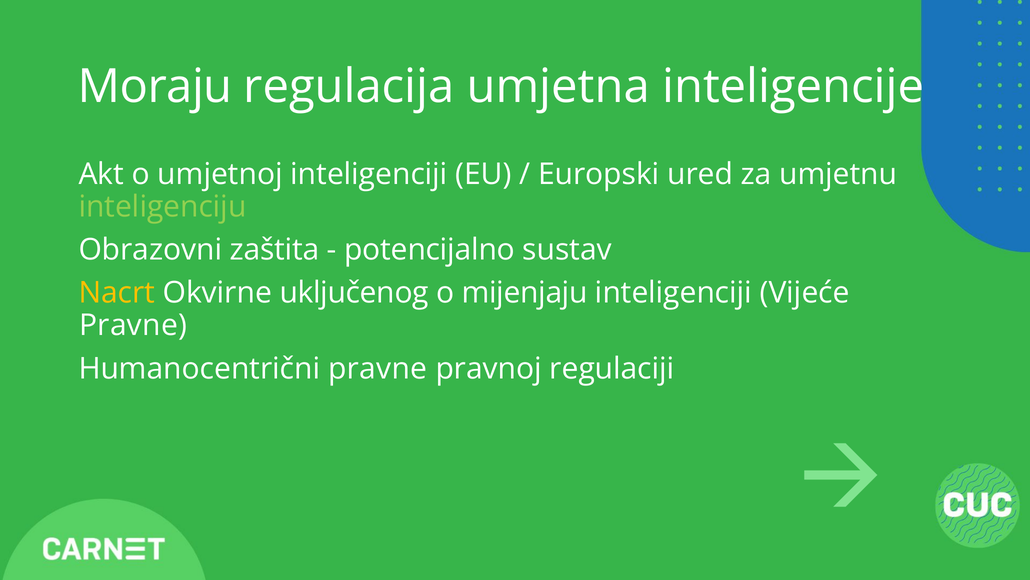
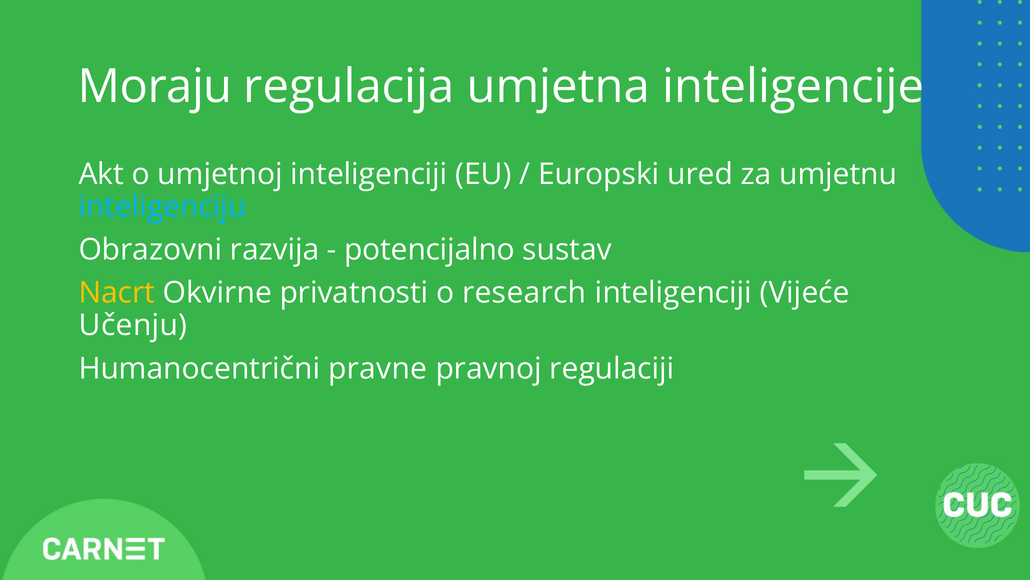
inteligenciju colour: light green -> light blue (162, 206)
zaštita: zaštita -> razvija (275, 250)
uključenog: uključenog -> privatnosti (354, 293)
mijenjaju: mijenjaju -> research (524, 293)
Pravne: Pravne -> Učenju (133, 325)
